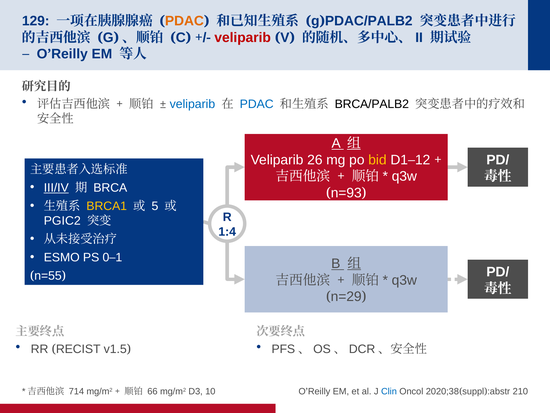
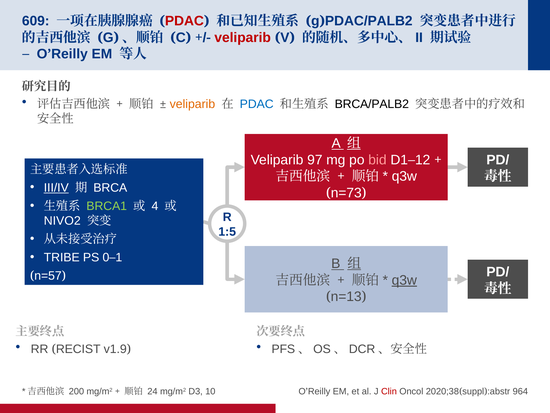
129: 129 -> 609 (36, 21)
PDAC colour: orange -> red (184, 21)
veliparib colour: blue -> orange (192, 104)
26: 26 -> 97 (315, 160)
bid colour: yellow -> pink (377, 160)
n=93: n=93 -> n=73 (346, 193)
BRCA1 colour: yellow -> light green (107, 206)
5: 5 -> 4 (155, 206)
PGIC2: PGIC2 -> NIVO2 (62, 220)
1:4: 1:4 -> 1:5 (227, 232)
ESMO: ESMO -> TRIBE (62, 257)
n=55: n=55 -> n=57 (48, 275)
q3w underline: none -> present (404, 280)
n=29: n=29 -> n=13 (346, 296)
v1.5: v1.5 -> v1.9 (115, 349)
714: 714 -> 200 (76, 391)
66: 66 -> 24 (152, 391)
Clin colour: blue -> red (389, 391)
210: 210 -> 964 (520, 391)
